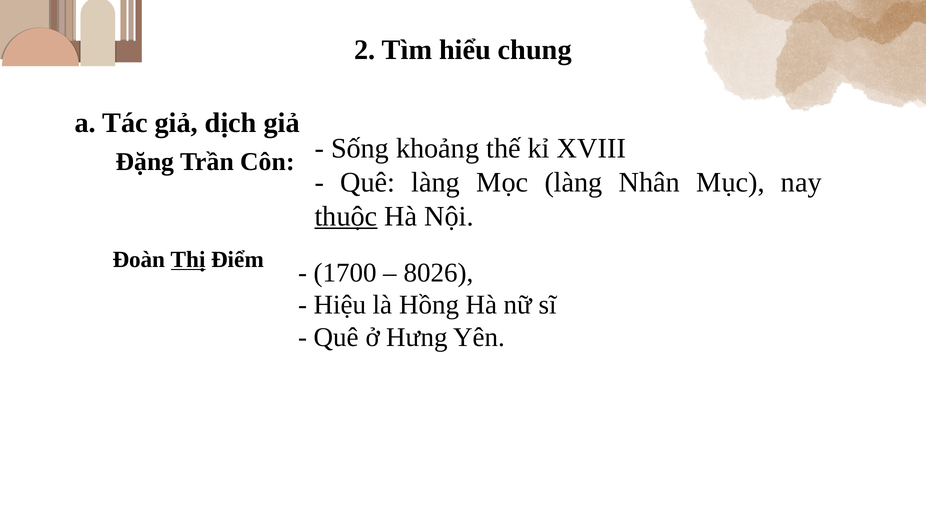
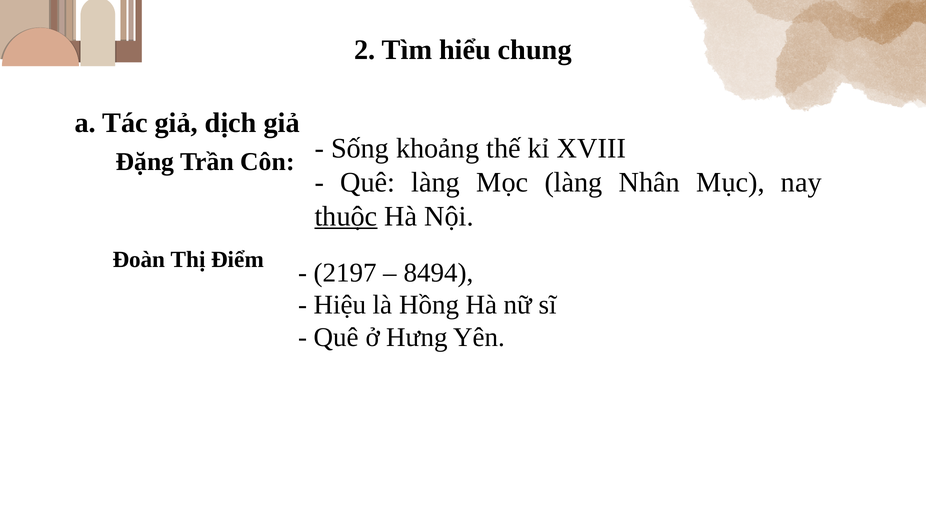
Thị underline: present -> none (188, 259)
1700: 1700 -> 2197 (345, 273)
8026: 8026 -> 8494 (439, 273)
